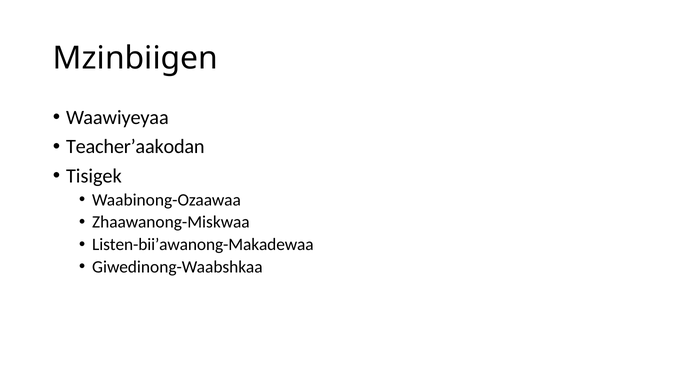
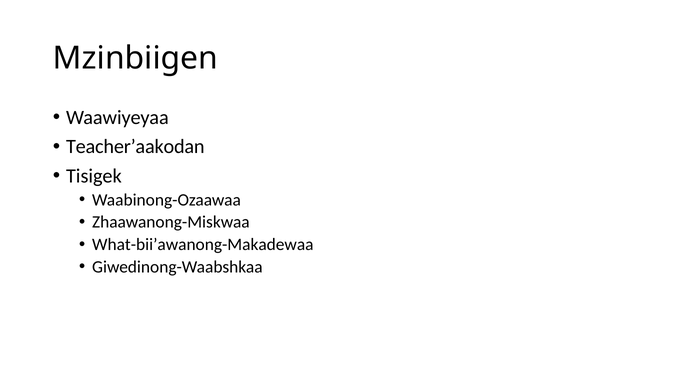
Listen-bii’awanong-Makadewaa: Listen-bii’awanong-Makadewaa -> What-bii’awanong-Makadewaa (203, 244)
